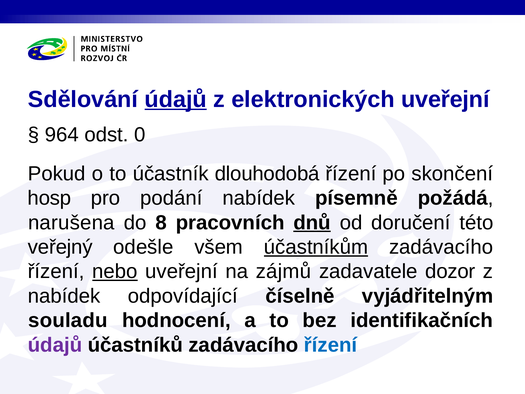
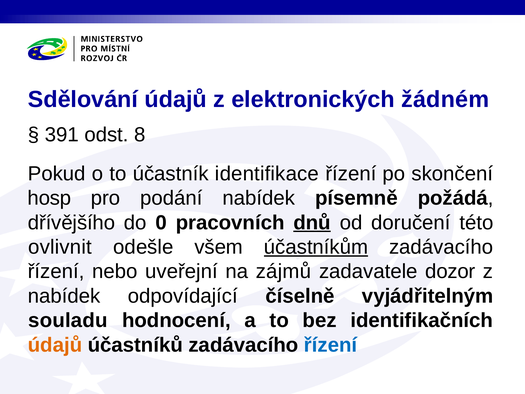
údajů underline: present -> none (176, 99)
elektronických uveřejní: uveřejní -> žádném (445, 99)
964: 964 -> 391 (62, 135)
0: 0 -> 8 (140, 135)
dlouhodobá: dlouhodobá -> identifikace (267, 174)
narušena: narušena -> dřívějšího (72, 223)
8: 8 -> 0 (161, 223)
veřejný: veřejný -> ovlivnit (60, 247)
nebo underline: present -> none (115, 271)
údajů colour: purple -> orange (55, 345)
